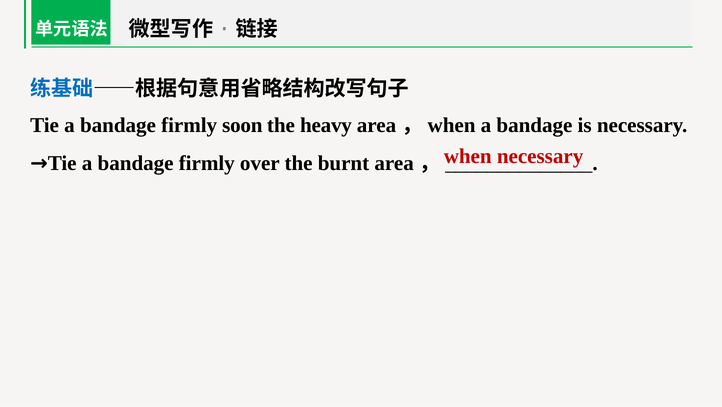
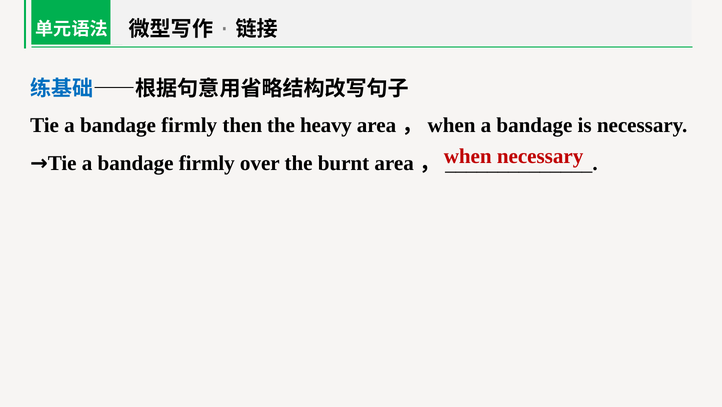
soon: soon -> then (242, 125)
